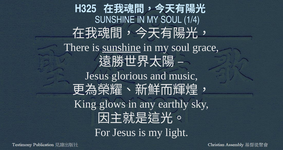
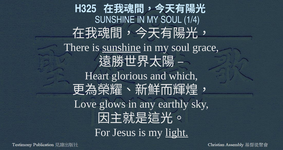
Jesus: Jesus -> Heart (97, 76)
music: music -> which (183, 76)
King: King -> Love (85, 104)
light underline: none -> present (177, 132)
